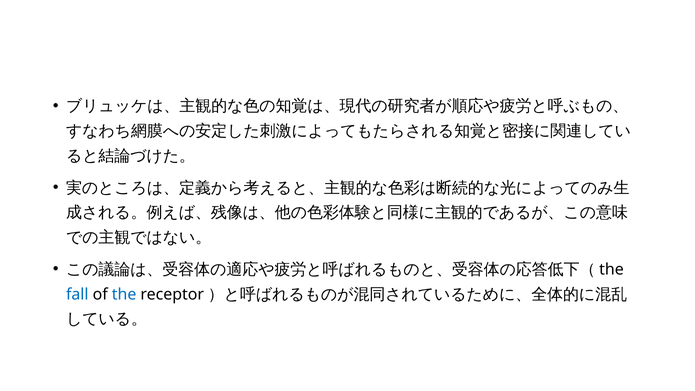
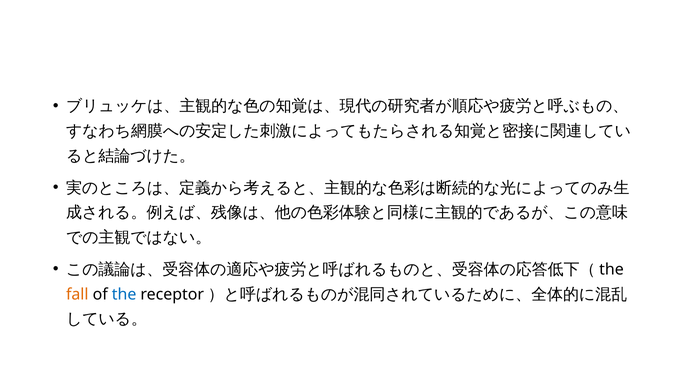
fall colour: blue -> orange (77, 294)
